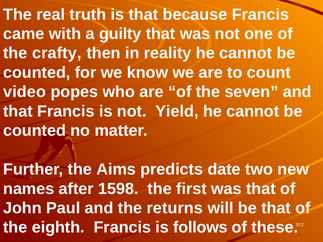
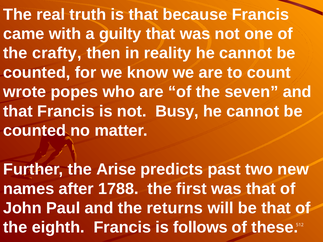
video: video -> wrote (25, 92)
Yield: Yield -> Busy (177, 111)
Aims: Aims -> Arise (116, 170)
date: date -> past (224, 170)
1598: 1598 -> 1788 (118, 189)
